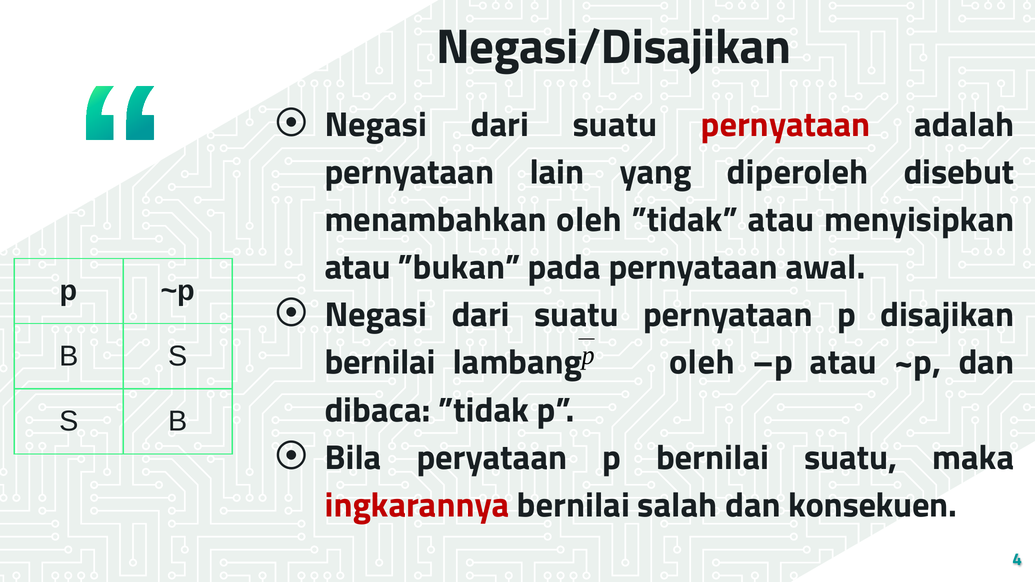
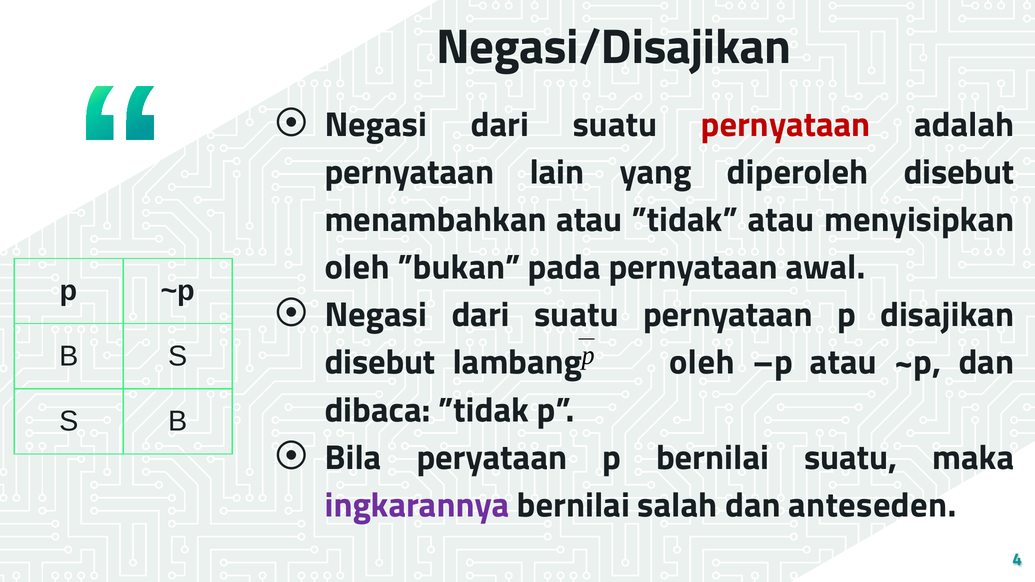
menambahkan oleh: oleh -> atau (589, 220)
atau: atau -> oleh (357, 268)
bernilai: bernilai -> disebut (380, 363)
ingkarannya colour: red -> purple (417, 506)
konsekuen: konsekuen -> anteseden (872, 506)
